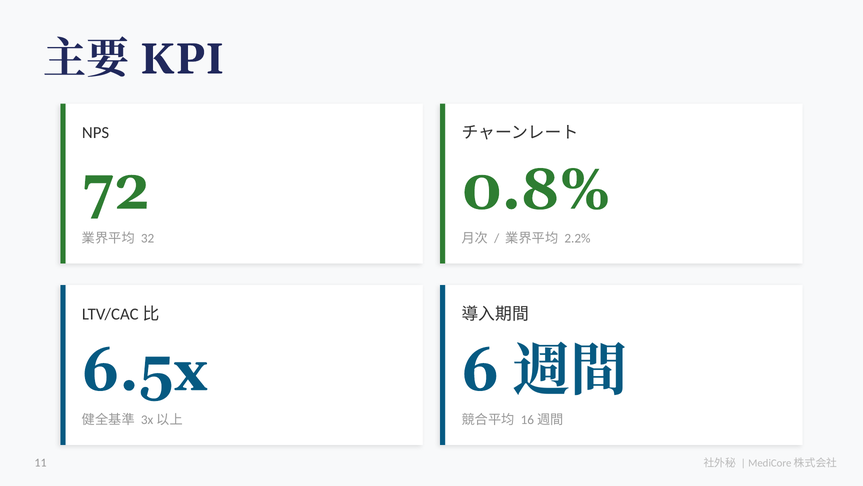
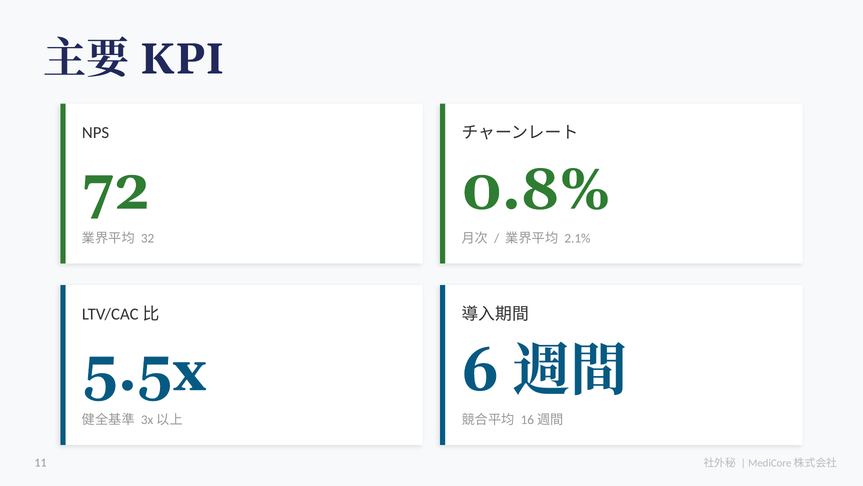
2.2%: 2.2% -> 2.1% (577, 238)
6.5x: 6.5x -> 5.5x (145, 371)
